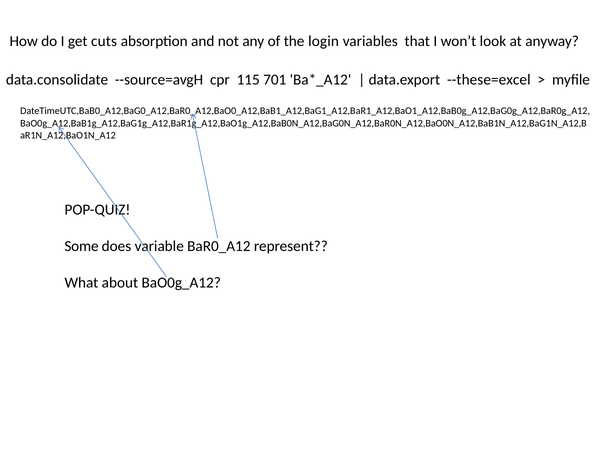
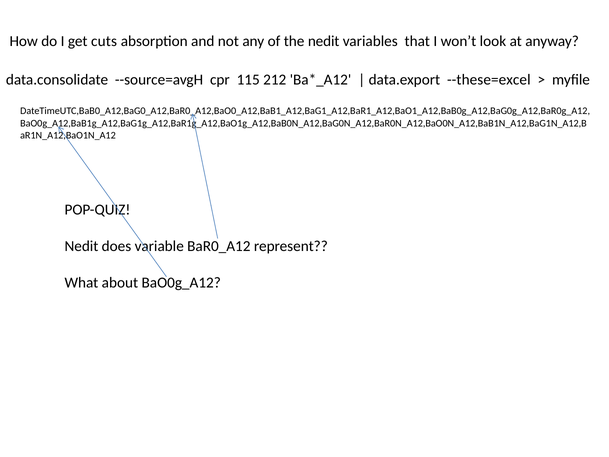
the login: login -> nedit (324, 41)
701: 701 -> 212 (275, 80)
Some: Some -> Nedit (81, 246)
